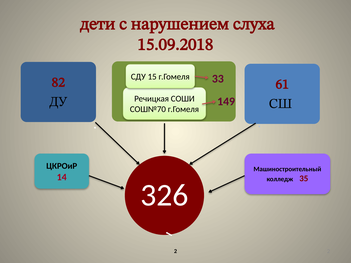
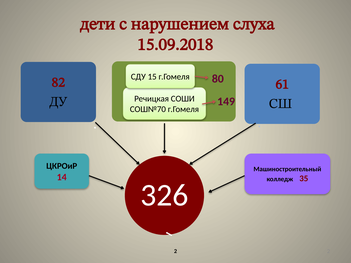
33: 33 -> 80 (218, 79)
